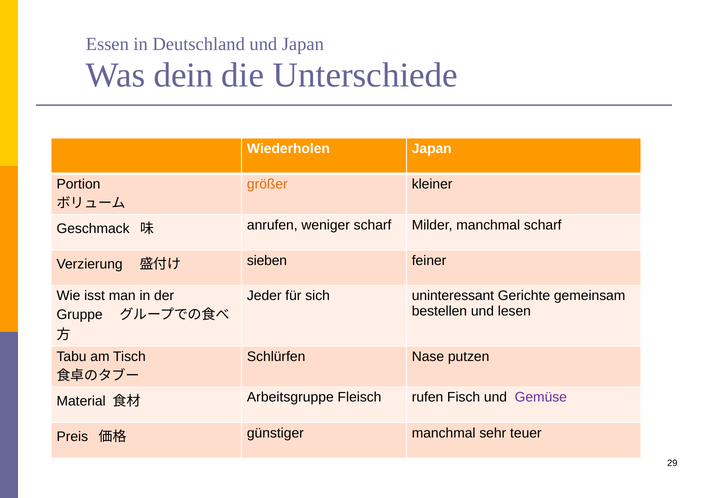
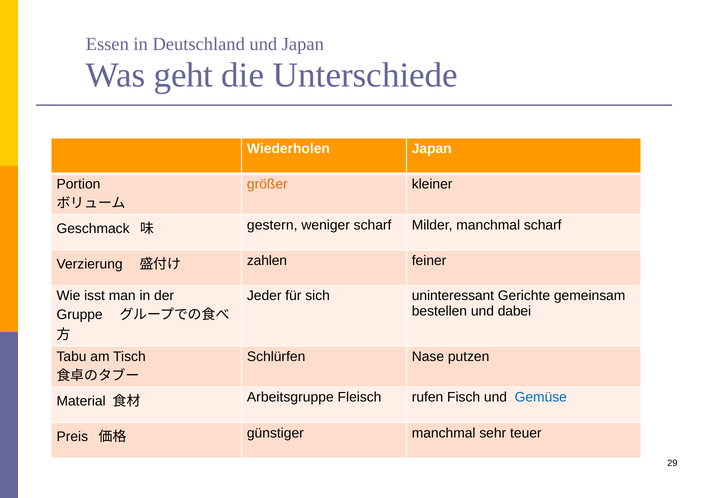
dein: dein -> geht (184, 75)
anrufen: anrufen -> gestern (272, 225)
sieben: sieben -> zahlen (267, 261)
lesen: lesen -> dabei (514, 311)
Gemüse colour: purple -> blue (541, 398)
